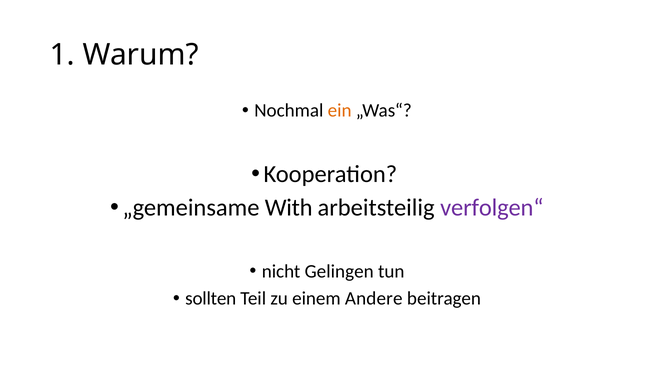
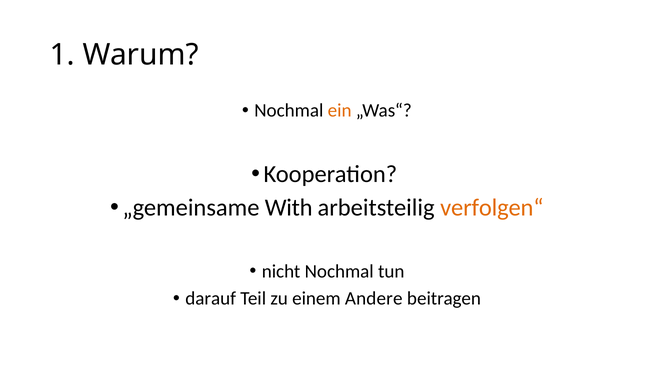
verfolgen“ colour: purple -> orange (492, 207)
nicht Gelingen: Gelingen -> Nochmal (339, 271)
sollten: sollten -> darauf (211, 299)
